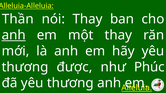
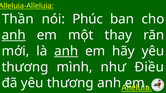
nói Thay: Thay -> Phúc (88, 19)
anh underline: none -> present (66, 51)
được: được -> mình (75, 67)
Phúc: Phúc -> Điều (149, 67)
